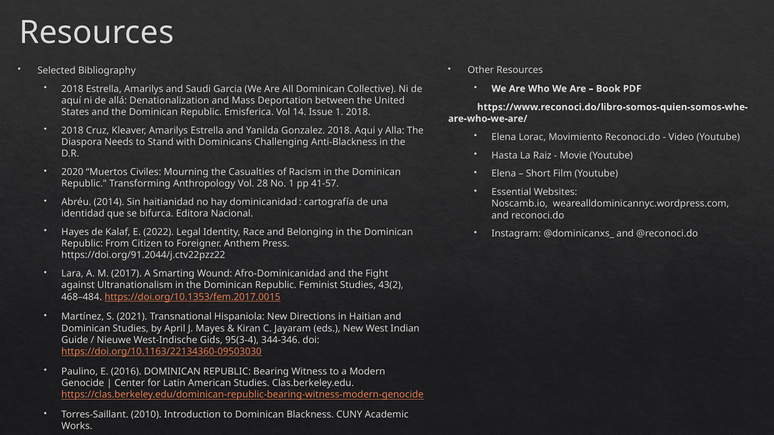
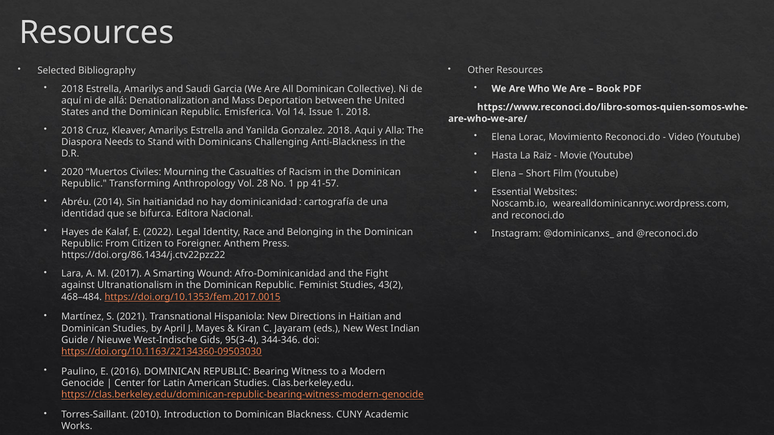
https://doi.org/91.2044/j.ctv22pzz22: https://doi.org/91.2044/j.ctv22pzz22 -> https://doi.org/86.1434/j.ctv22pzz22 (143, 255)
